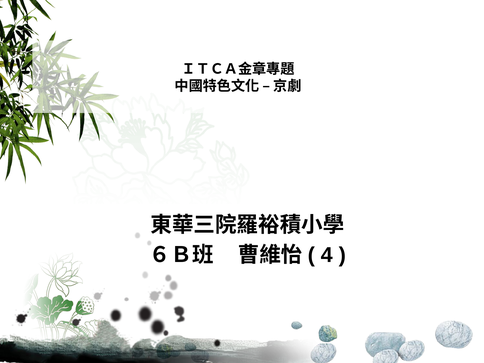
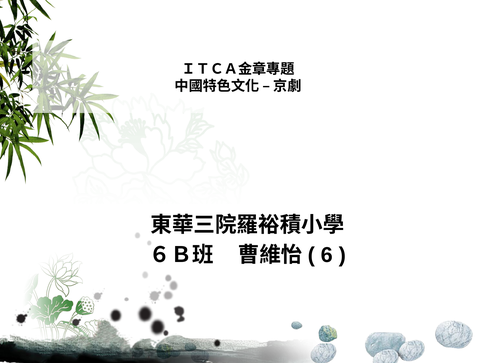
4: 4 -> 6 (327, 255)
